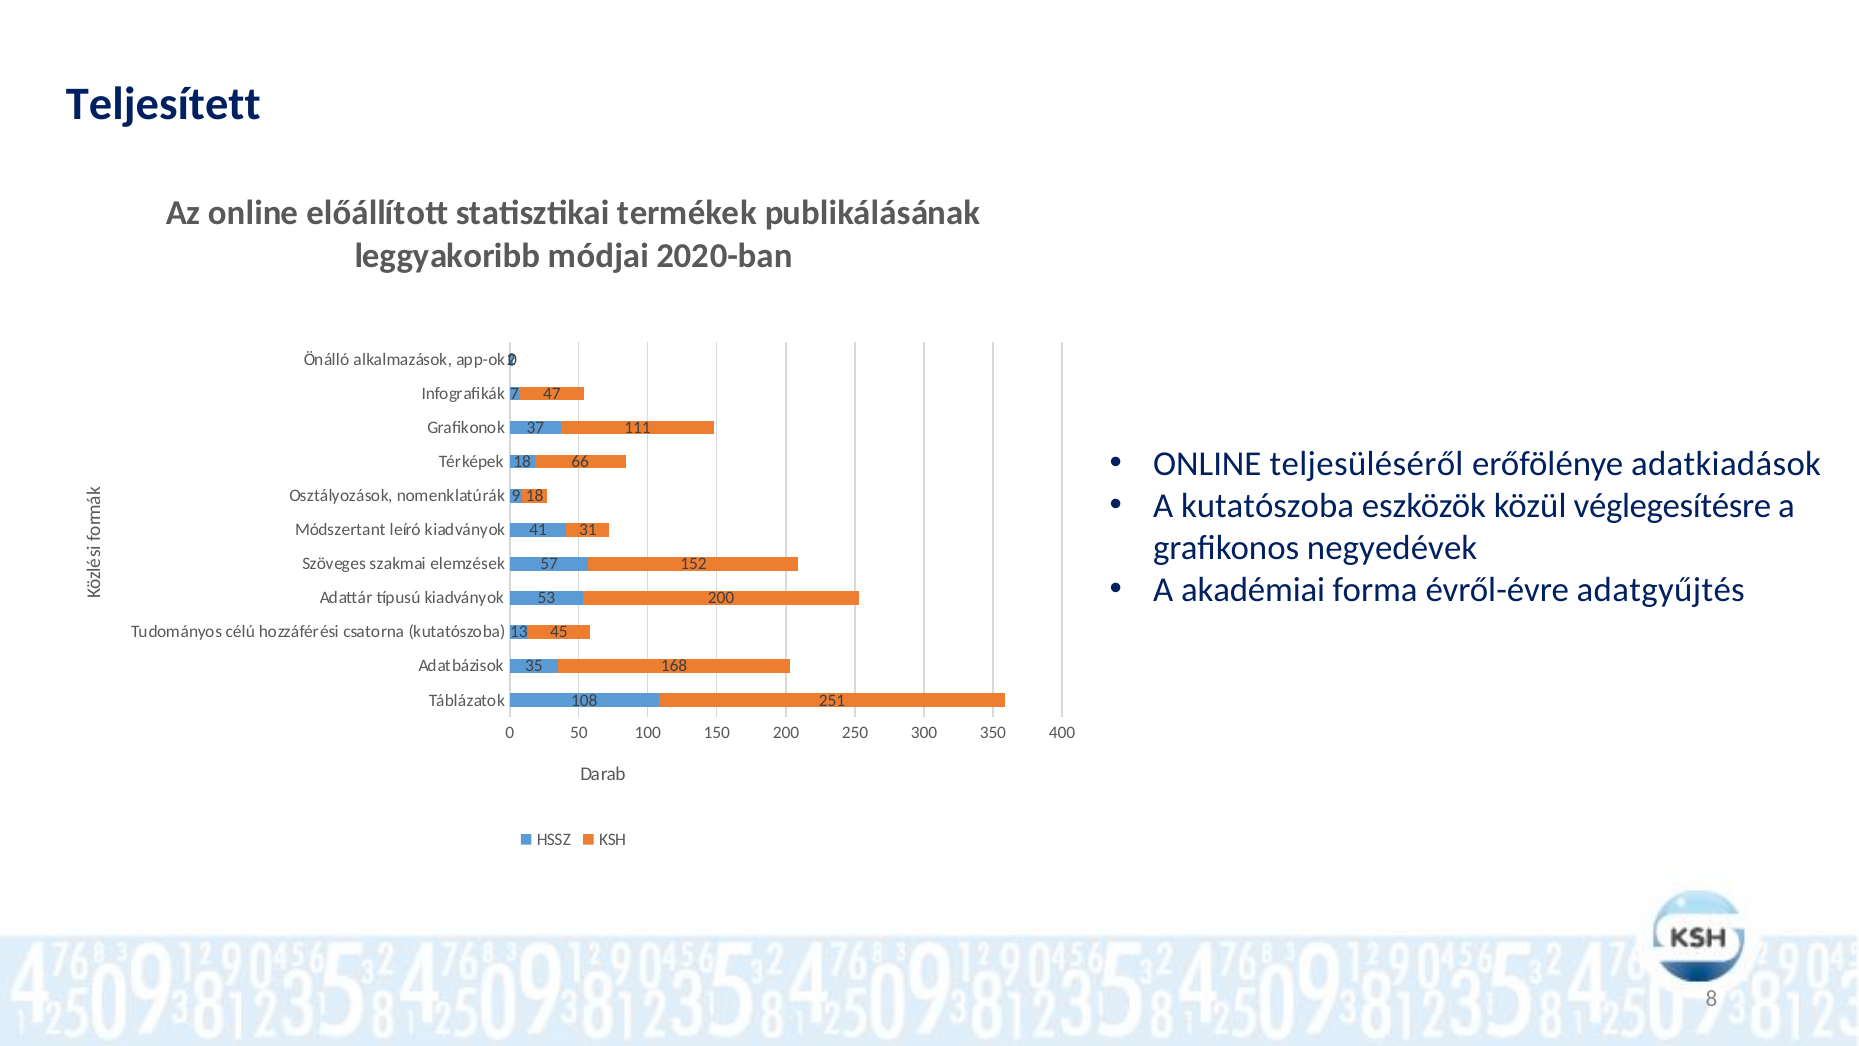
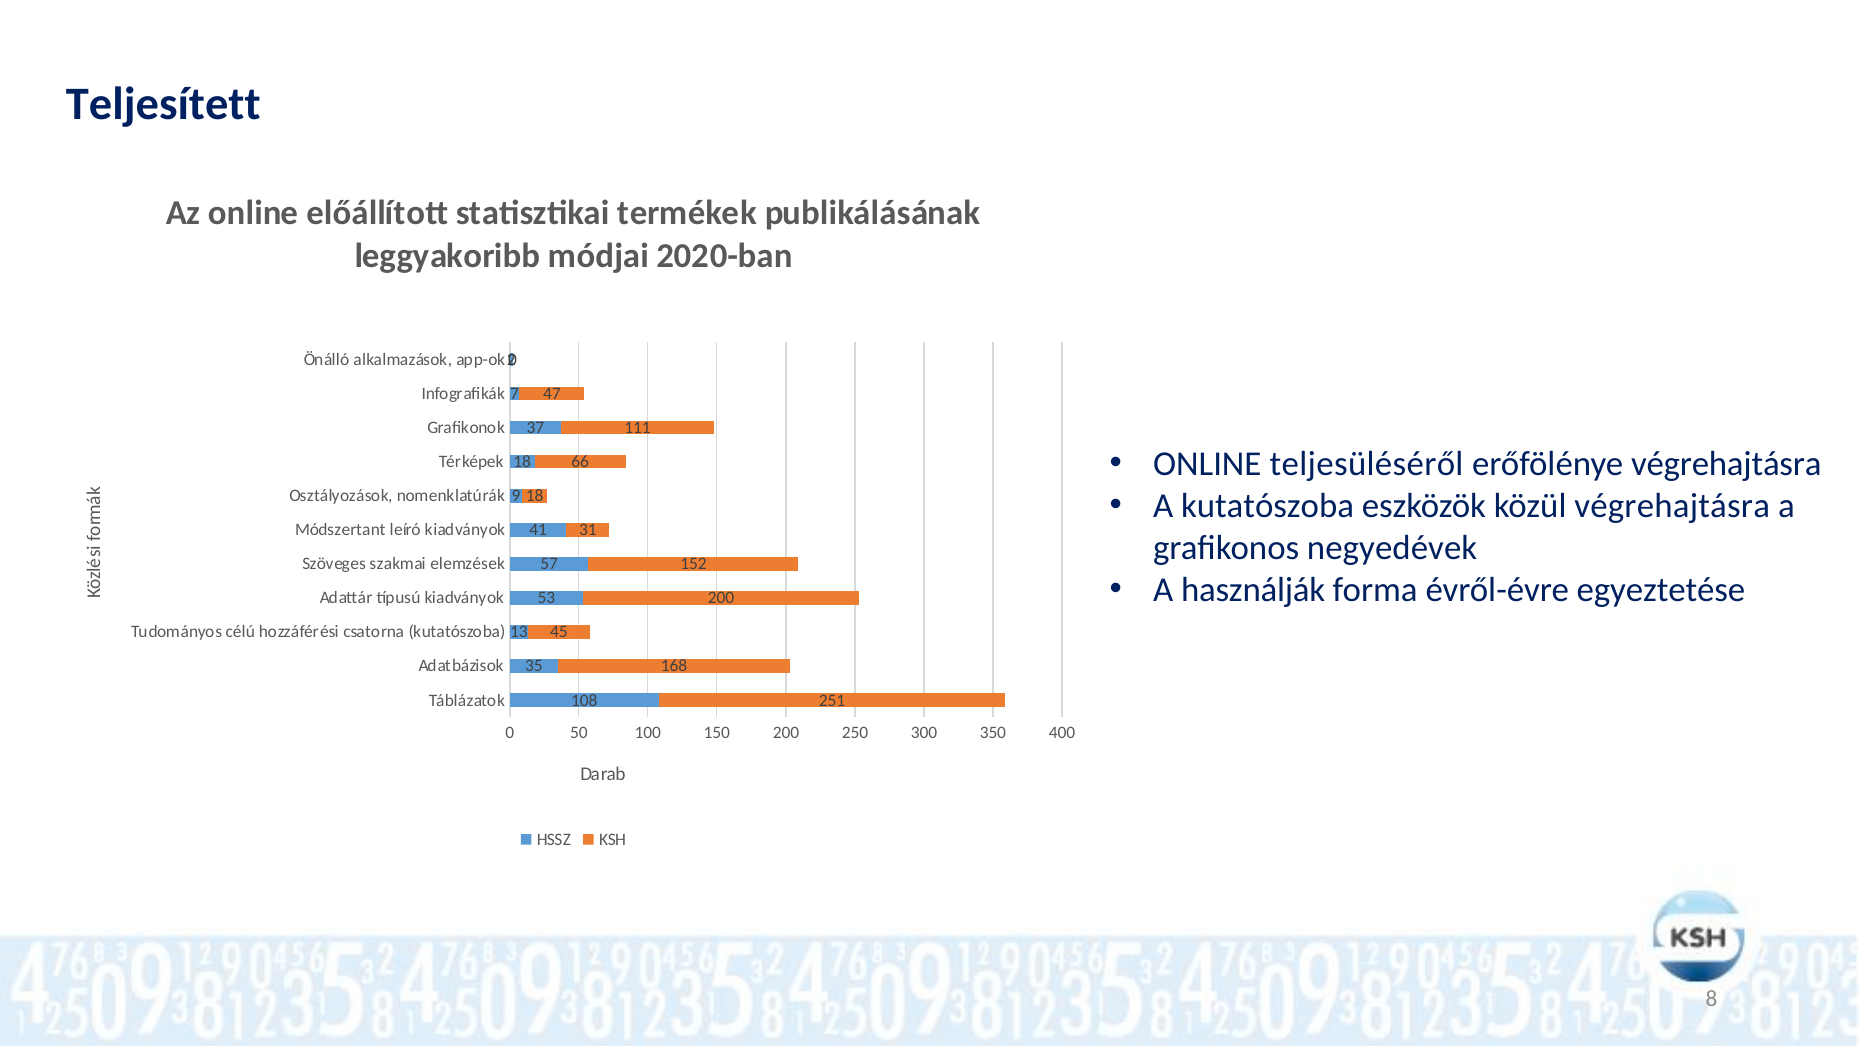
erőfölénye adatkiadások: adatkiadások -> végrehajtásra (1726, 464)
közül véglegesítésre: véglegesítésre -> végrehajtásra (1672, 506)
akadémiai: akadémiai -> használják (1253, 590)
adatgyűjtés: adatgyűjtés -> egyeztetése (1661, 590)
